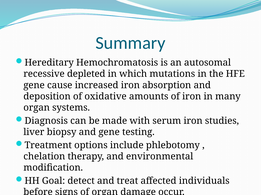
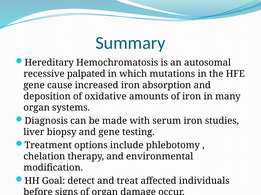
depleted: depleted -> palpated (86, 74)
